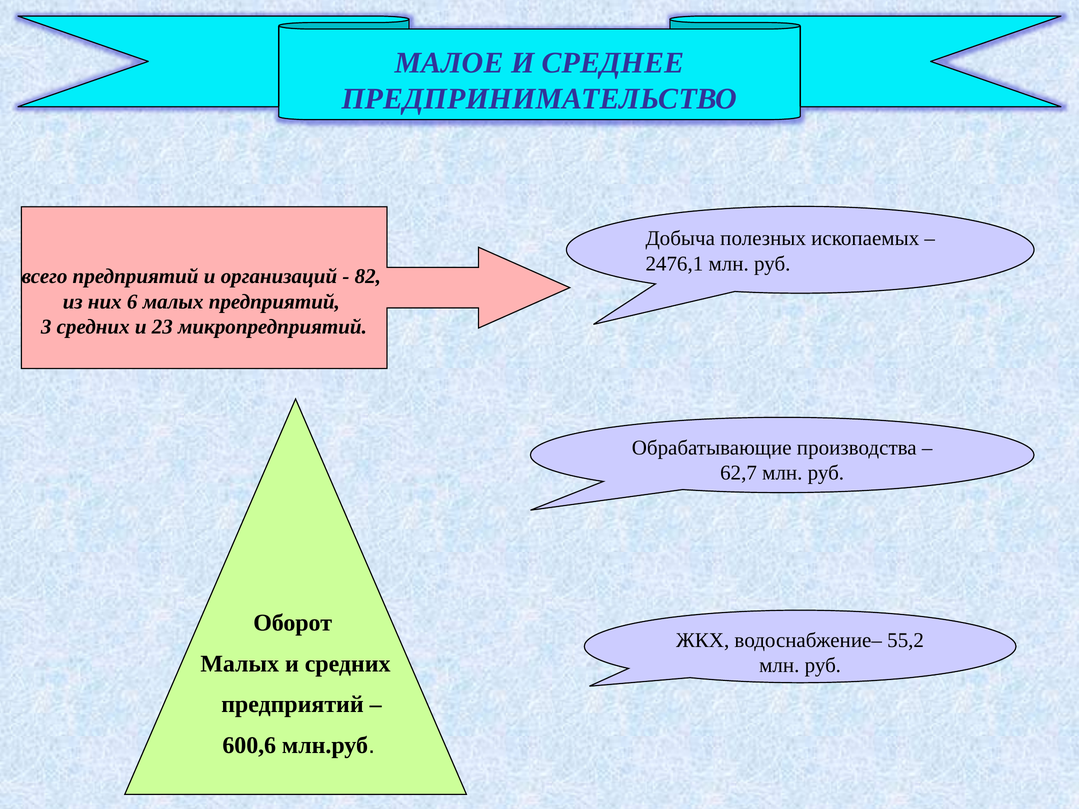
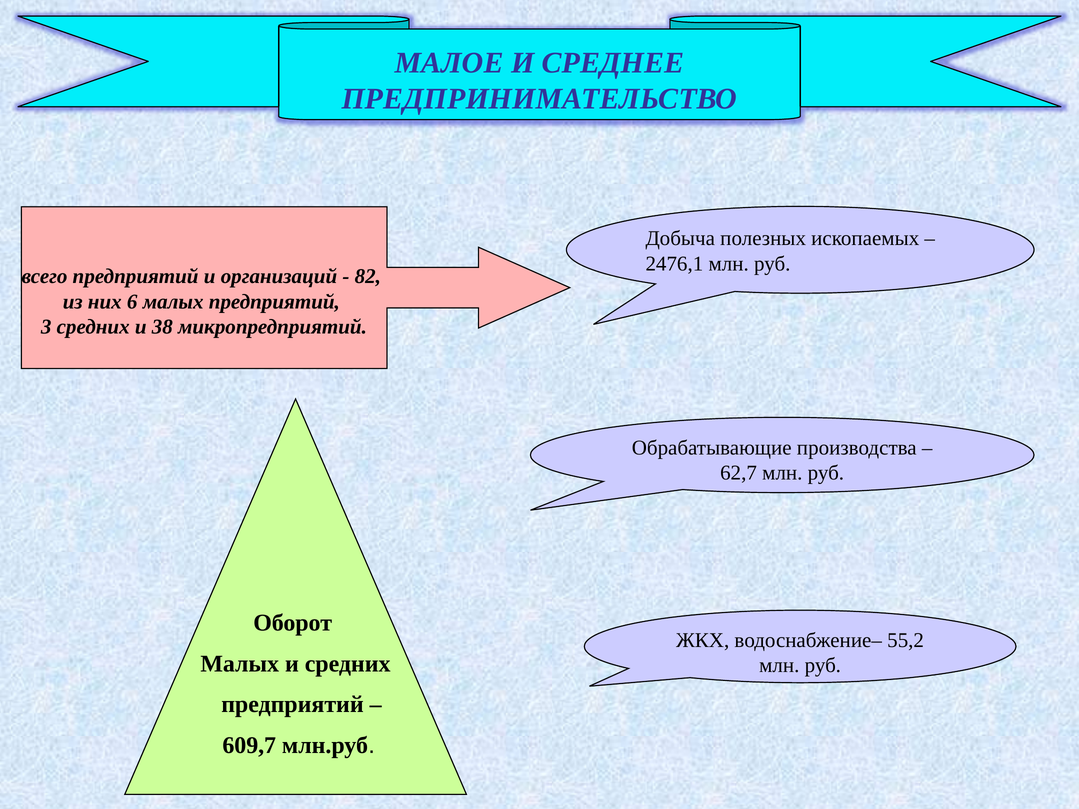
23: 23 -> 38 (162, 327)
600,6: 600,6 -> 609,7 (249, 745)
